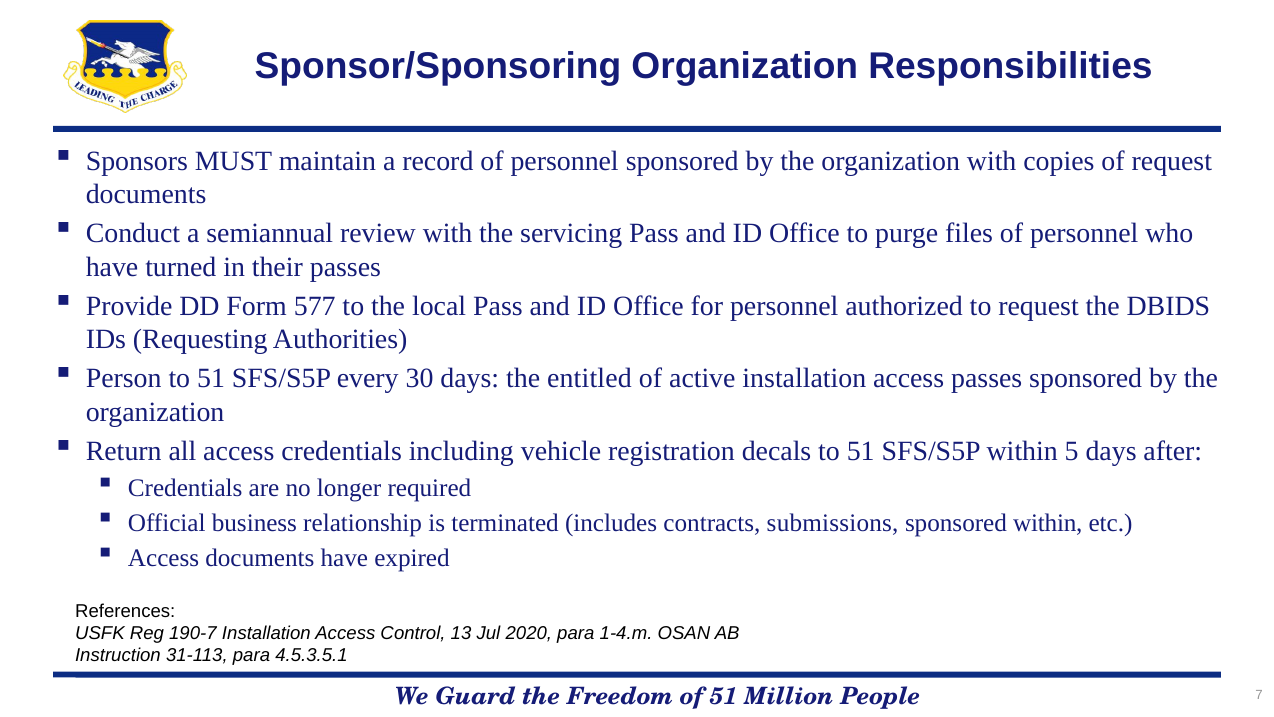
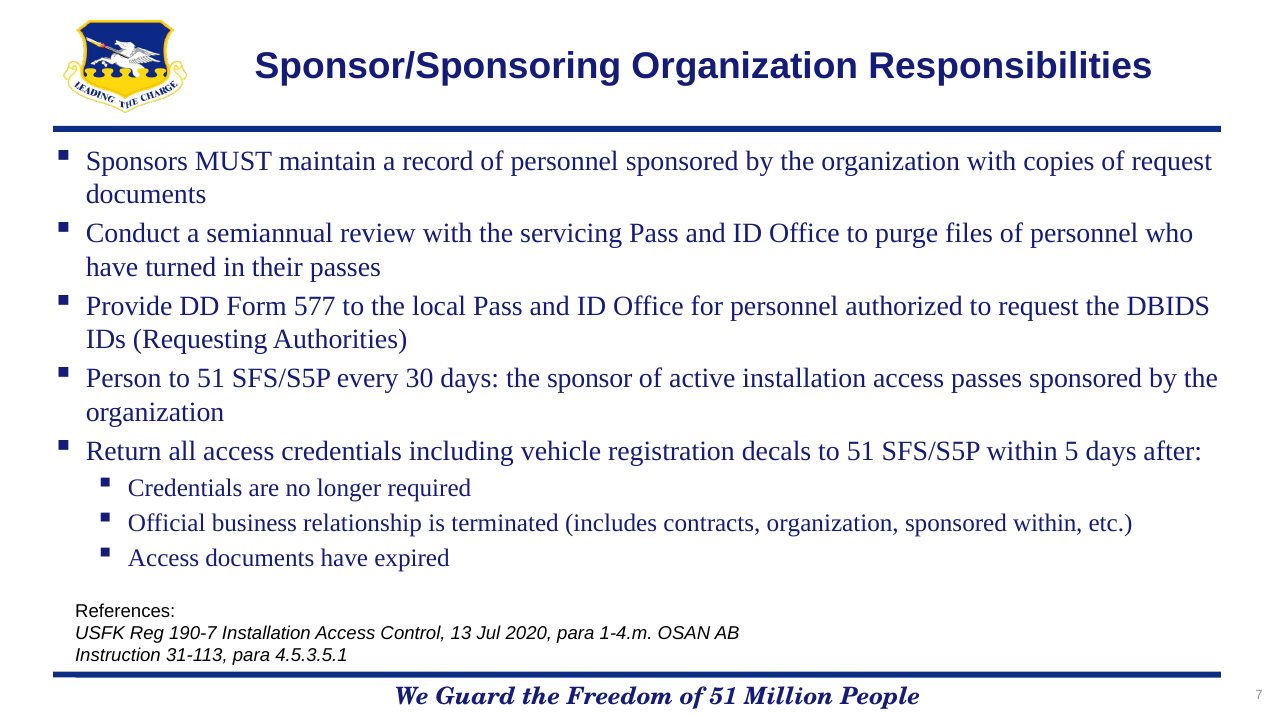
entitled: entitled -> sponsor (590, 378)
contracts submissions: submissions -> organization (833, 523)
